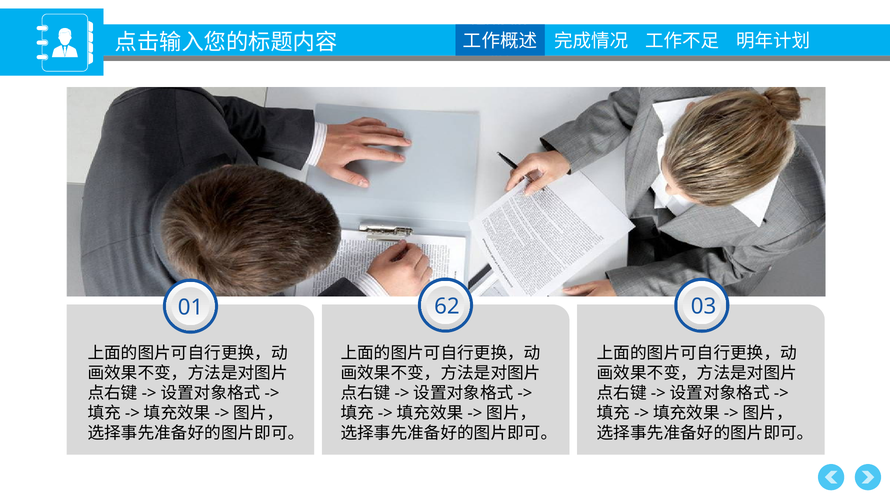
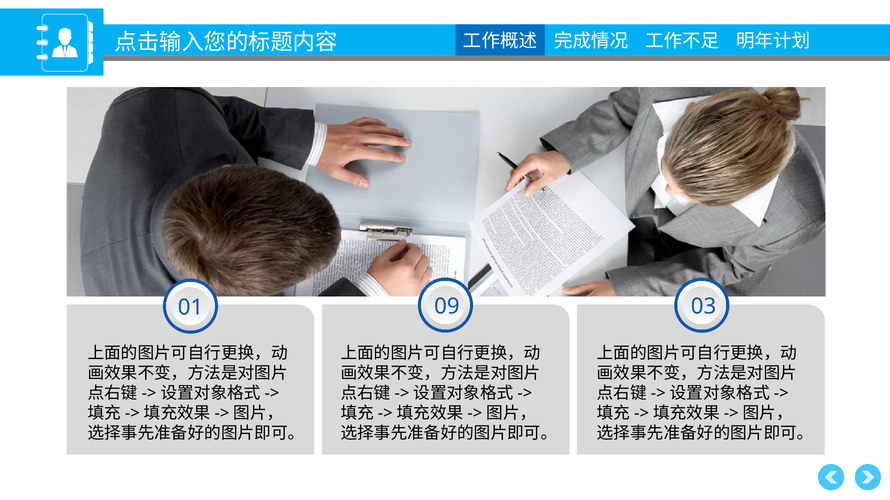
62: 62 -> 09 (447, 307)
